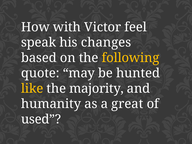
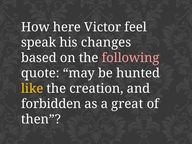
with: with -> here (67, 27)
following colour: yellow -> pink (131, 58)
majority: majority -> creation (96, 89)
humanity: humanity -> forbidden (51, 104)
used: used -> then (41, 119)
